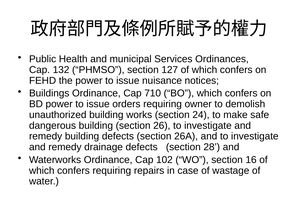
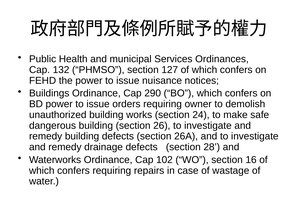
710: 710 -> 290 (153, 93)
